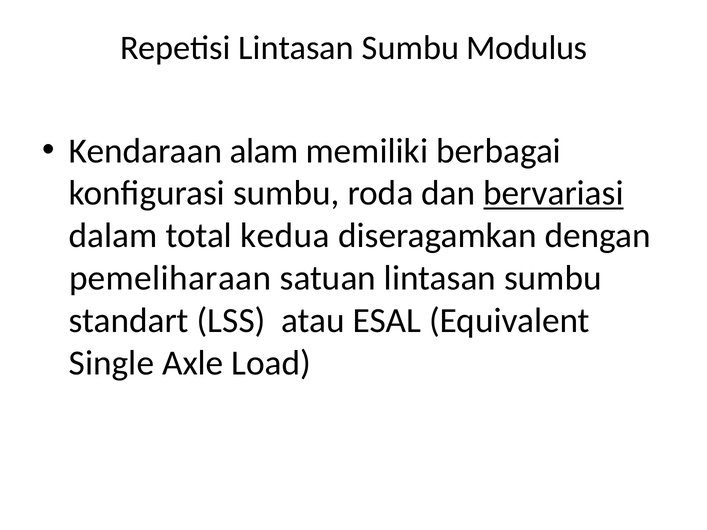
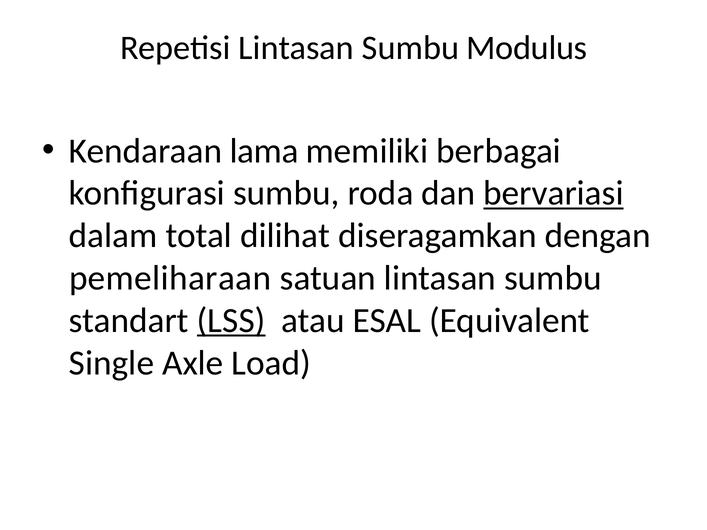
alam: alam -> lama (264, 151)
kedua: kedua -> dilihat (285, 236)
LSS underline: none -> present (231, 321)
